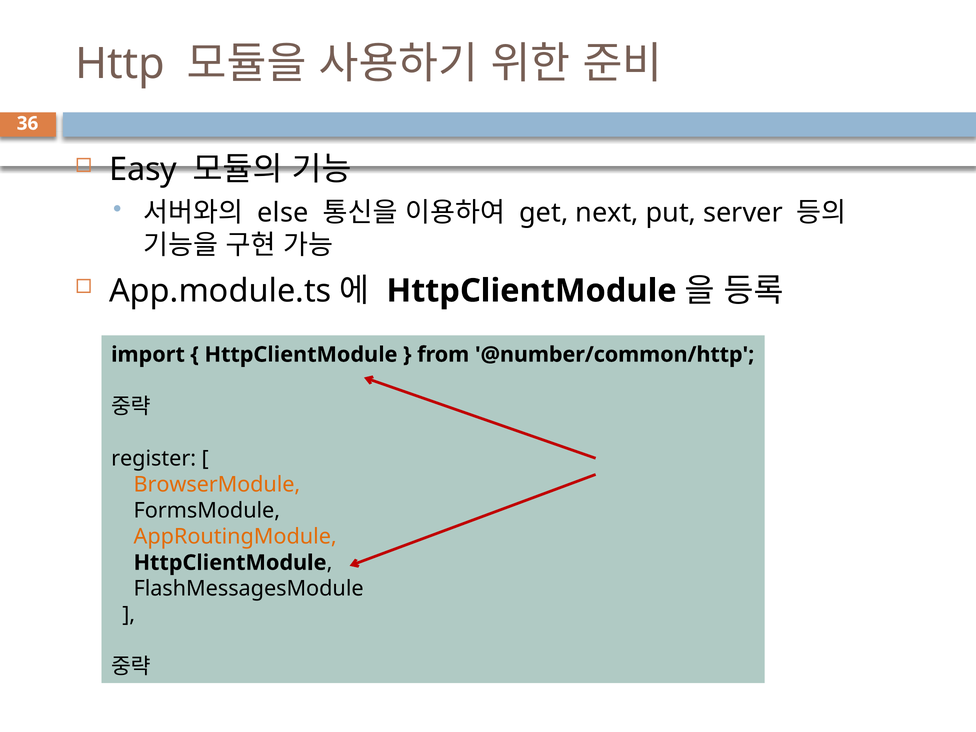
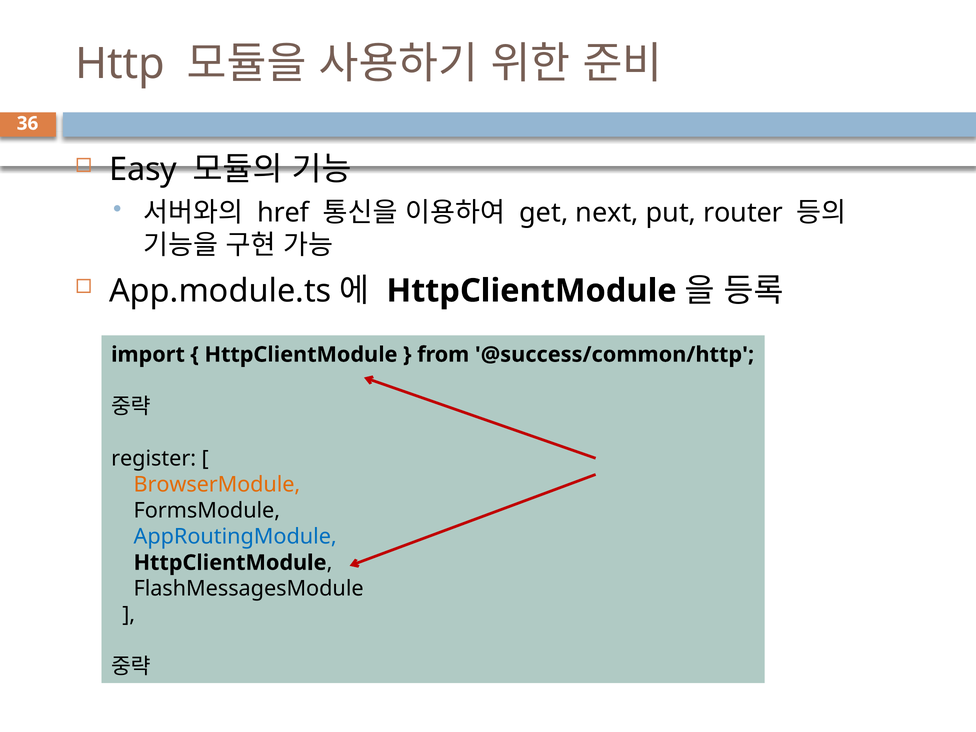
else: else -> href (283, 213)
server: server -> router (743, 213)
@number/common/http: @number/common/http -> @success/common/http (615, 355)
AppRoutingModule colour: orange -> blue (235, 537)
